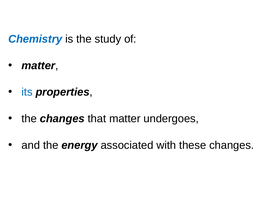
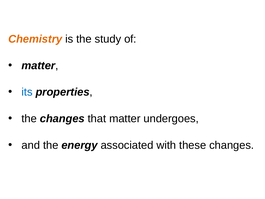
Chemistry colour: blue -> orange (35, 39)
